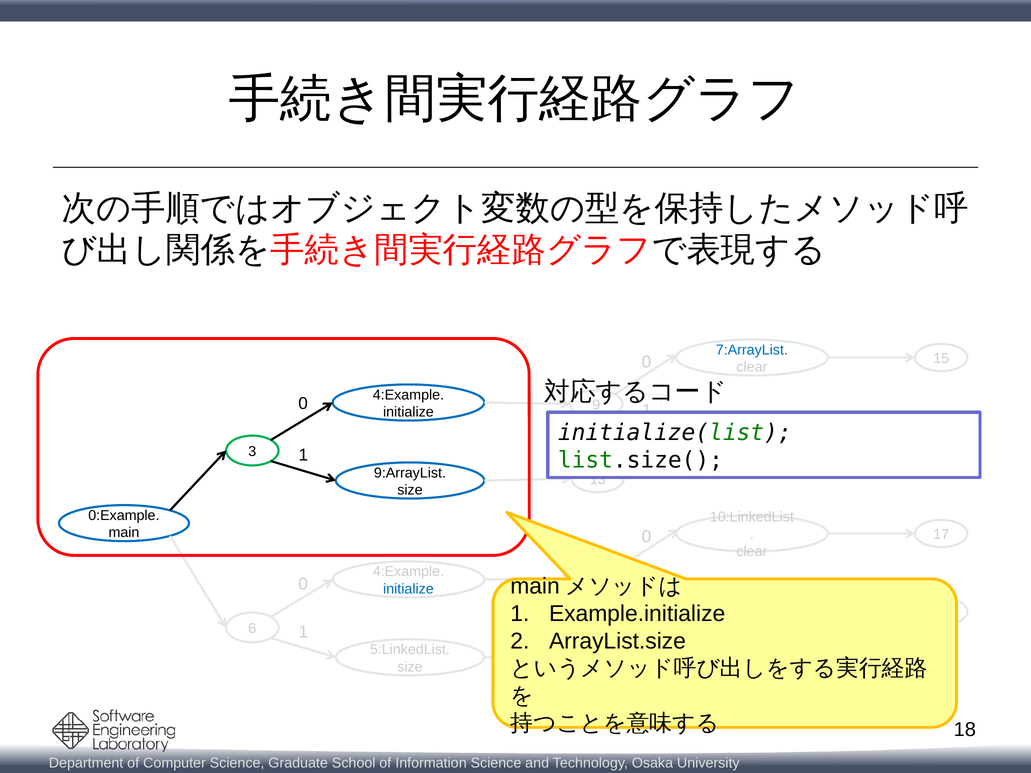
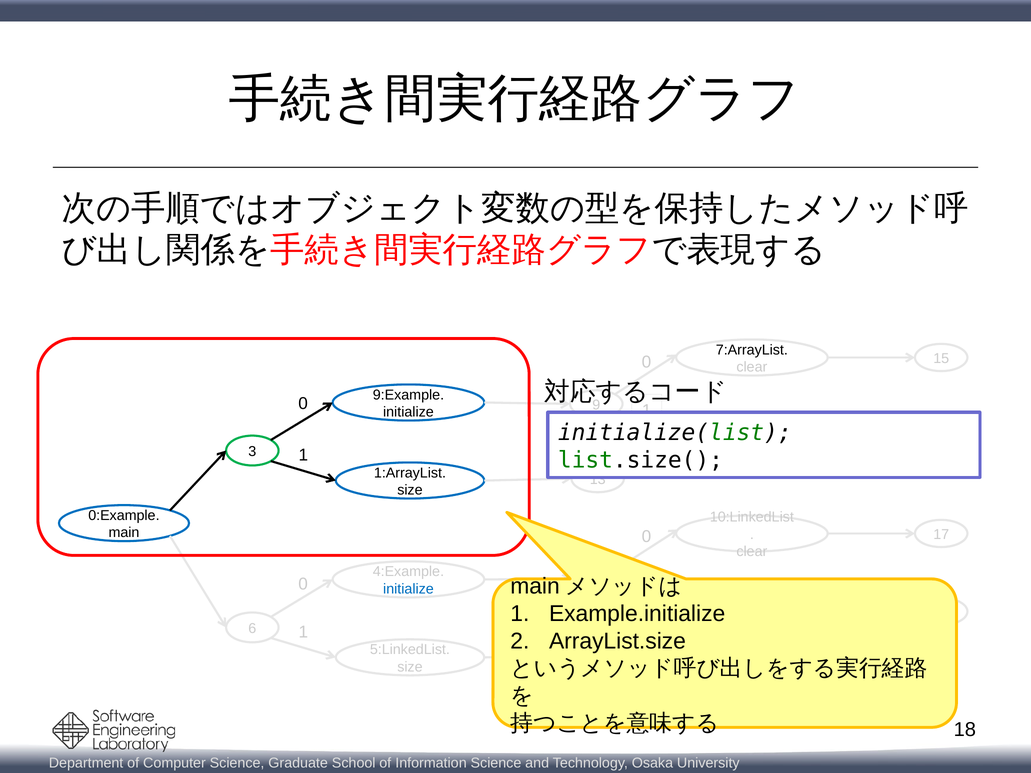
7:ArrayList colour: blue -> black (752, 350)
4:Example: 4:Example -> 9:Example (408, 395)
9:ArrayList: 9:ArrayList -> 1:ArrayList (410, 473)
